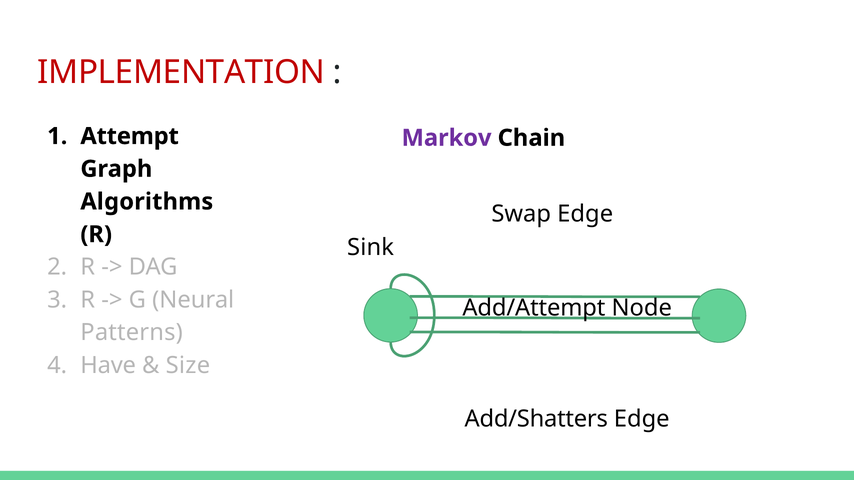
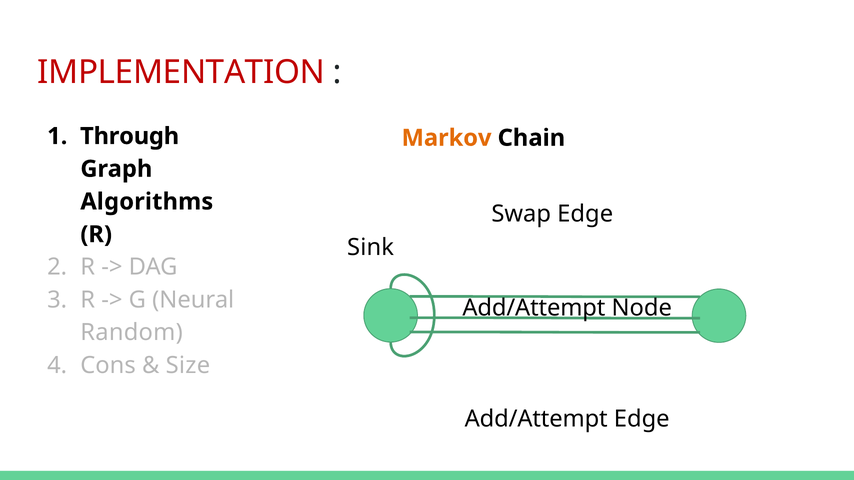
Attempt: Attempt -> Through (130, 136)
Markov colour: purple -> orange (447, 138)
Patterns: Patterns -> Random (132, 333)
Have: Have -> Cons (108, 366)
Add/Shatters: Add/Shatters -> Add/Attempt (536, 419)
